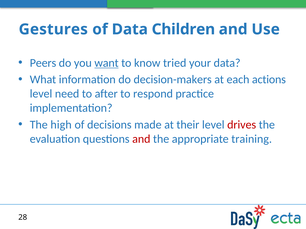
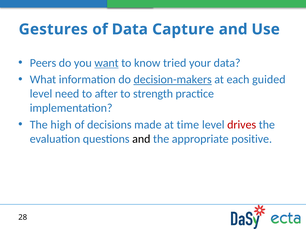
Children: Children -> Capture (183, 29)
decision-makers underline: none -> present (173, 80)
actions: actions -> guided (269, 80)
respond: respond -> strength (153, 94)
their: their -> time (188, 125)
and colour: red -> black (141, 139)
training: training -> positive (252, 139)
